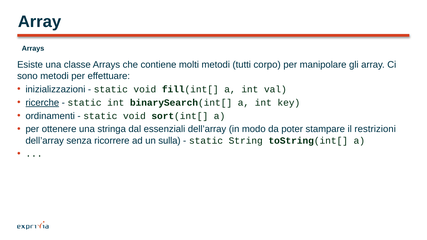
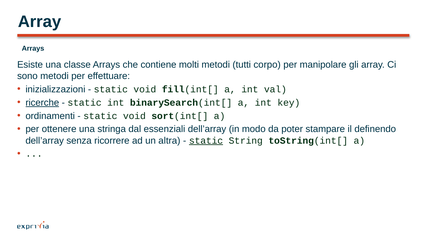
restrizioni: restrizioni -> definendo (375, 129)
sulla: sulla -> altra (169, 141)
static underline: none -> present (206, 141)
